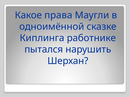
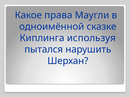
работнике: работнике -> используя (91, 38)
